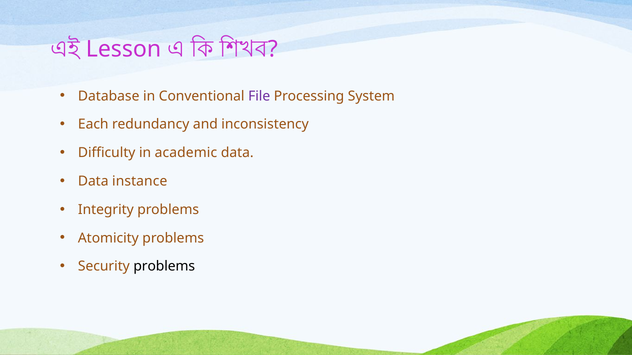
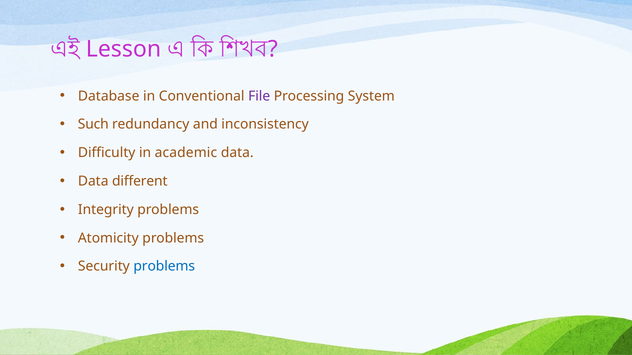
Each: Each -> Such (93, 125)
instance: instance -> different (140, 181)
problems colour: black -> blue (164, 267)
